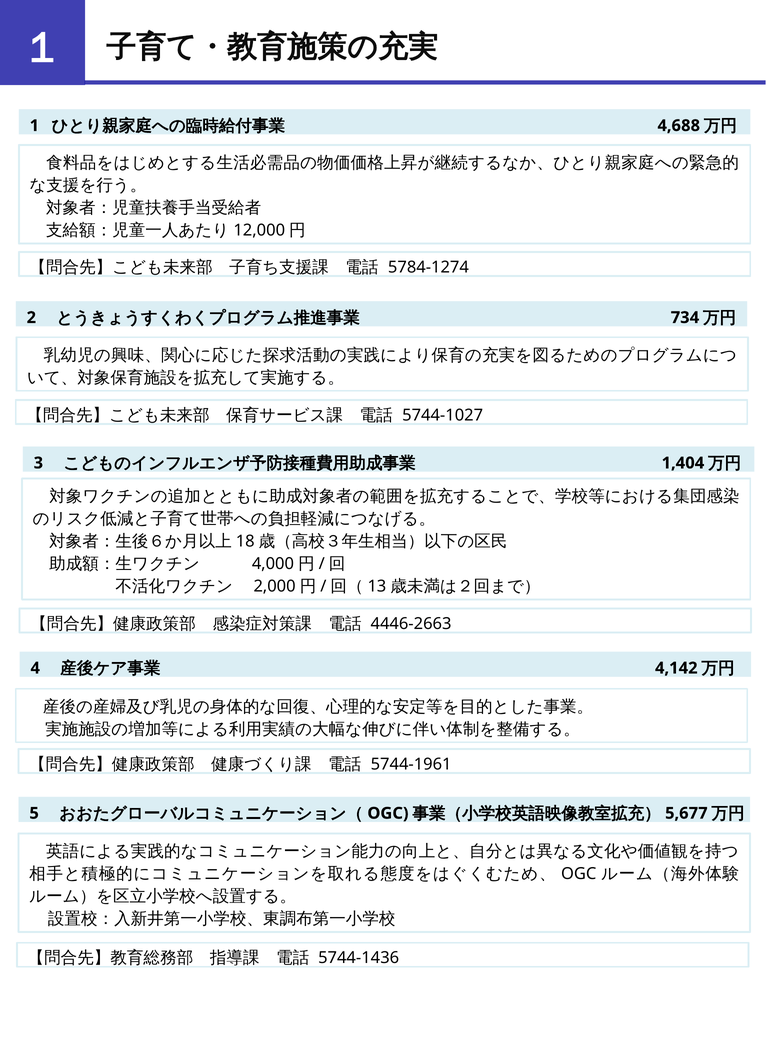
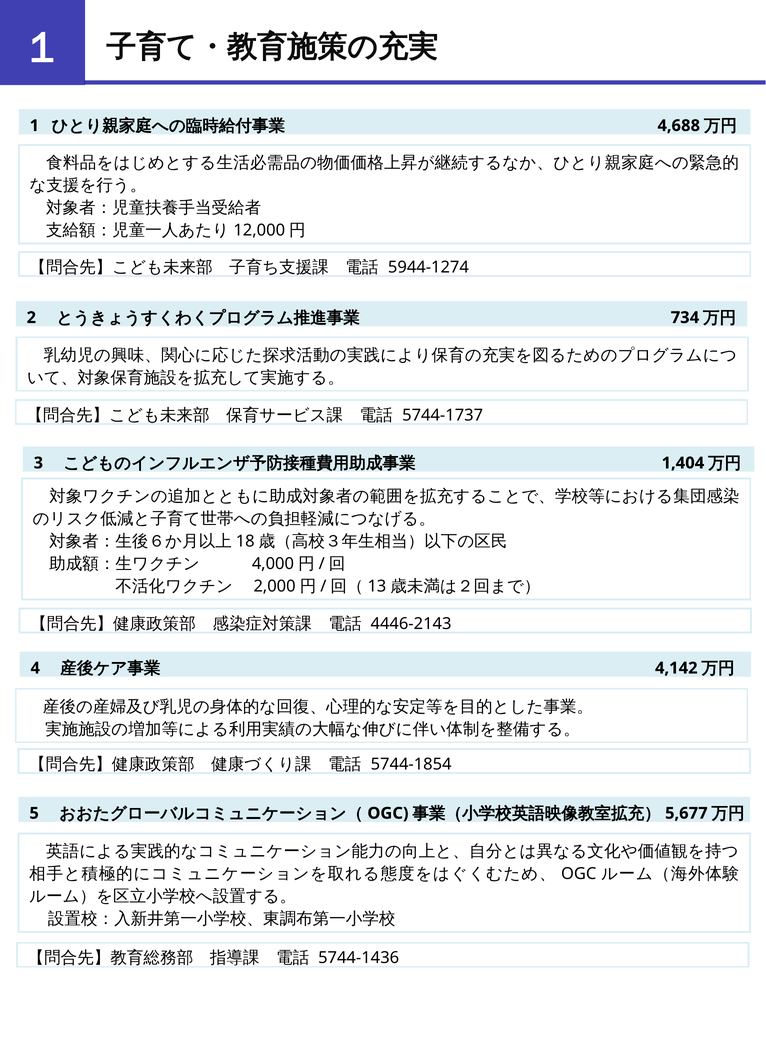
5784-1274: 5784-1274 -> 5944-1274 (428, 267)
5744-1027: 5744-1027 -> 5744-1737 (443, 415)
4446-2663: 4446-2663 -> 4446-2143 (411, 624)
5744-1961: 5744-1961 -> 5744-1854 (411, 764)
